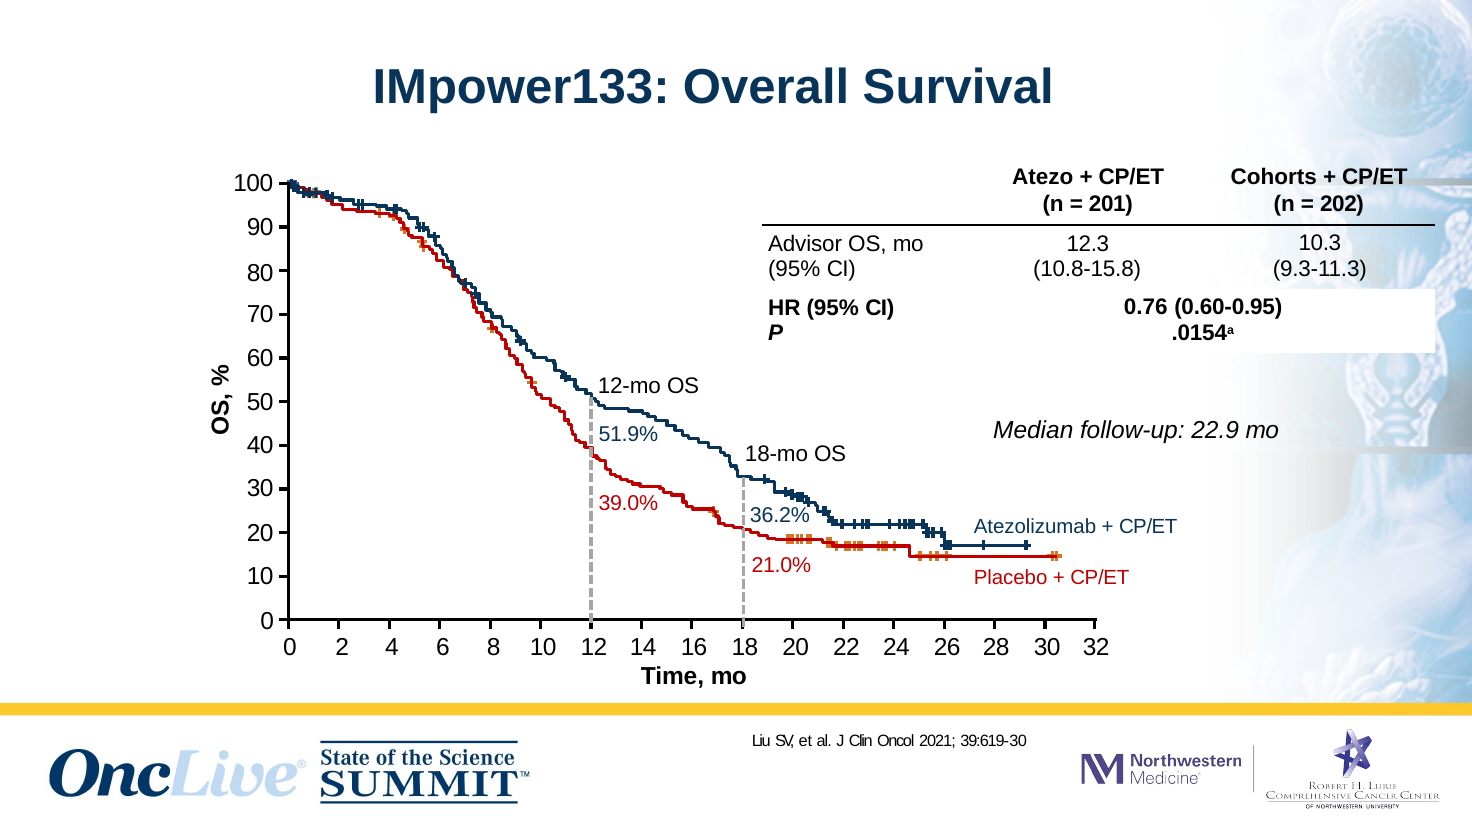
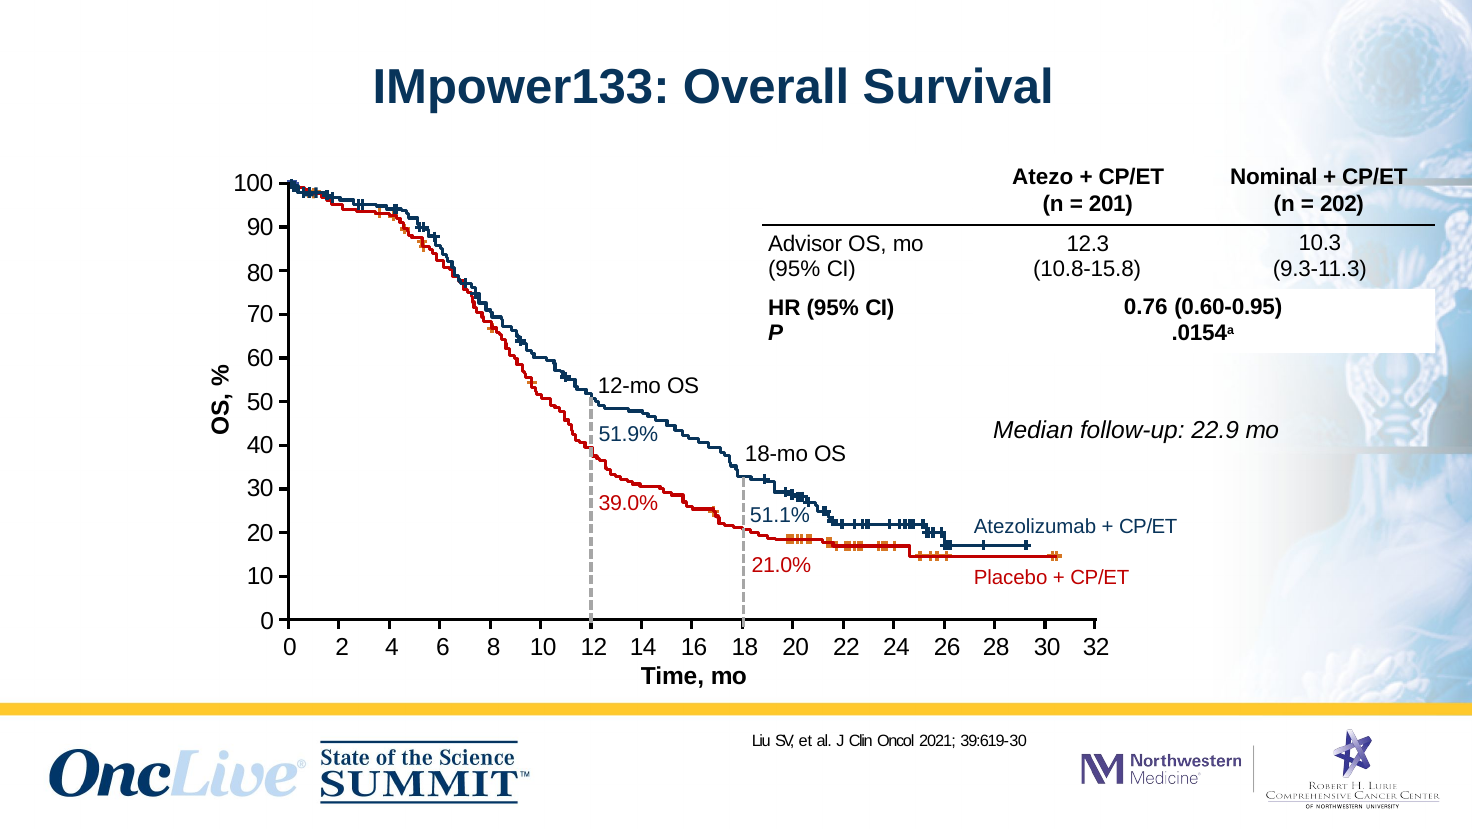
Cohorts: Cohorts -> Nominal (1274, 177)
36.2%: 36.2% -> 51.1% (780, 516)
